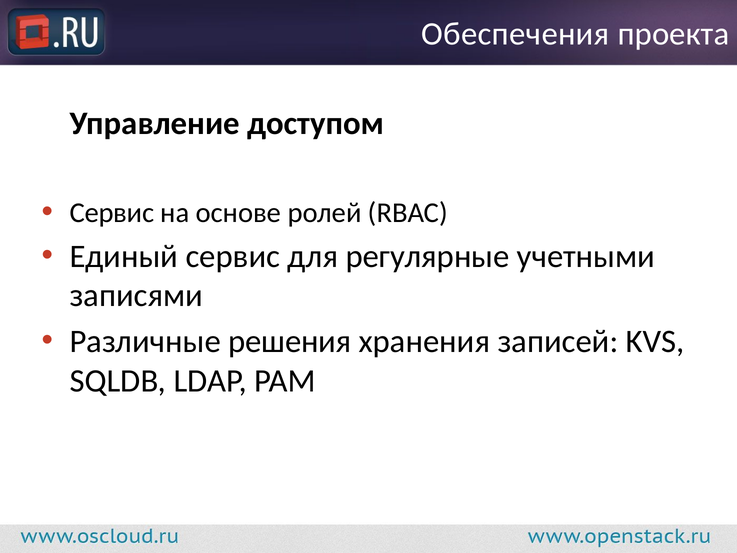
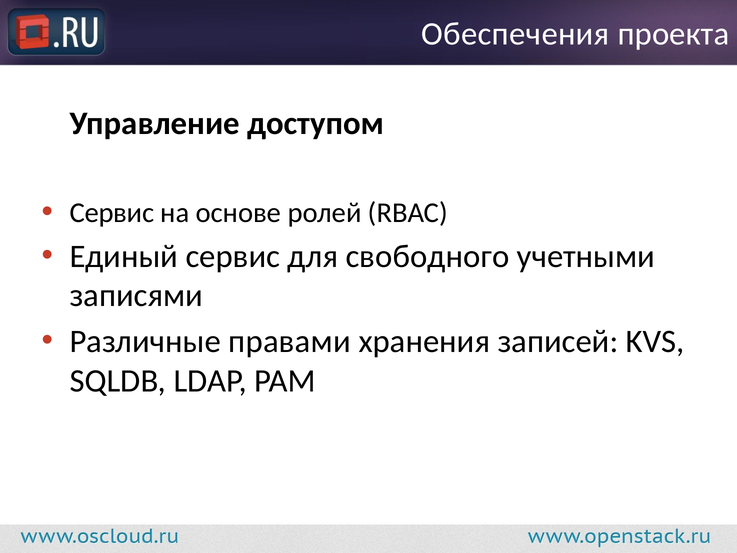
регулярные: регулярные -> свободного (427, 256)
решения: решения -> правами (290, 341)
